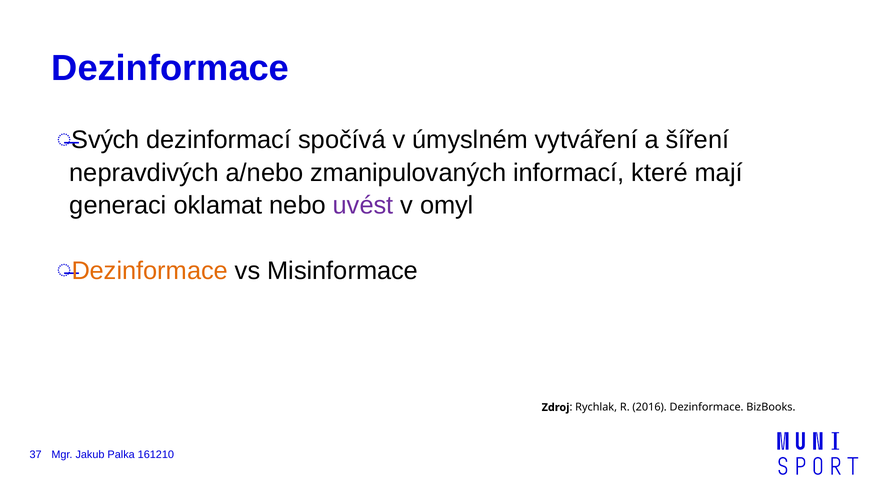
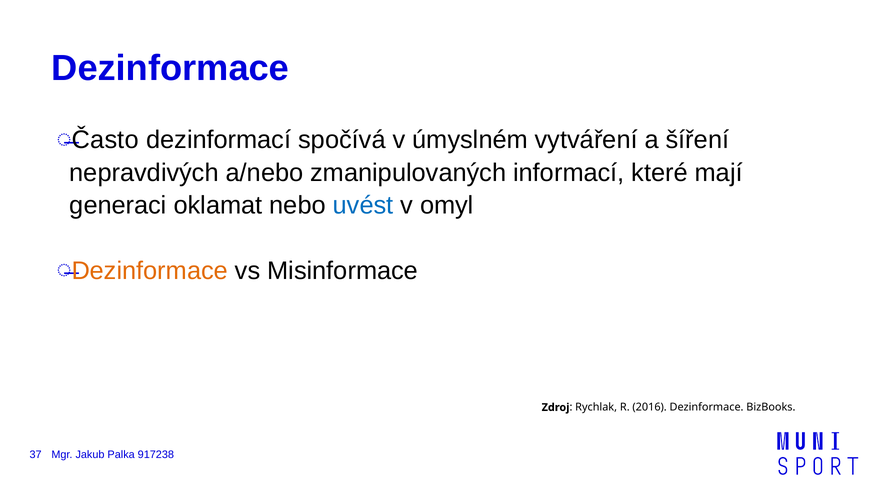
Svých: Svých -> Často (105, 140)
uvést colour: purple -> blue (363, 205)
161210: 161210 -> 917238 (156, 455)
